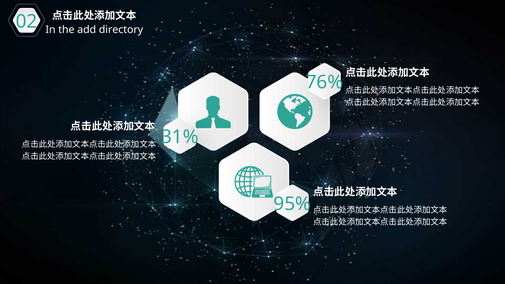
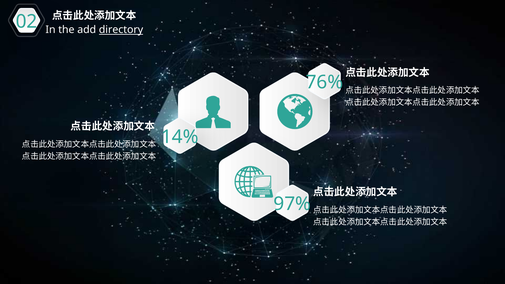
directory underline: none -> present (121, 30)
31%: 31% -> 14% (180, 137)
95%: 95% -> 97% (292, 204)
